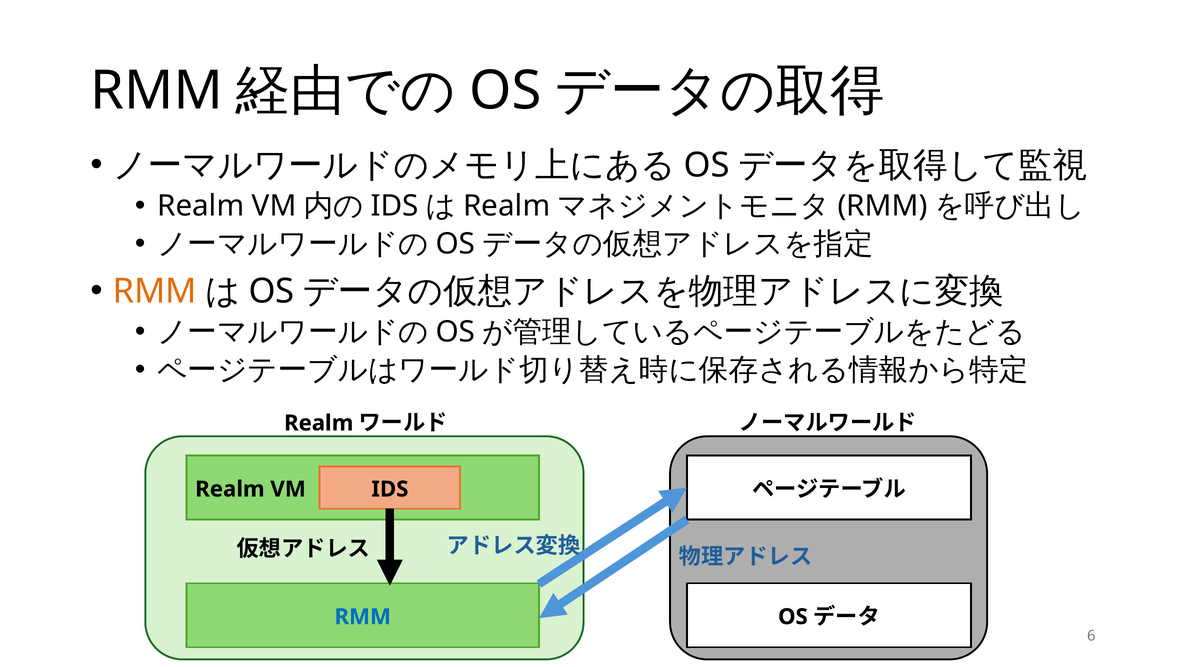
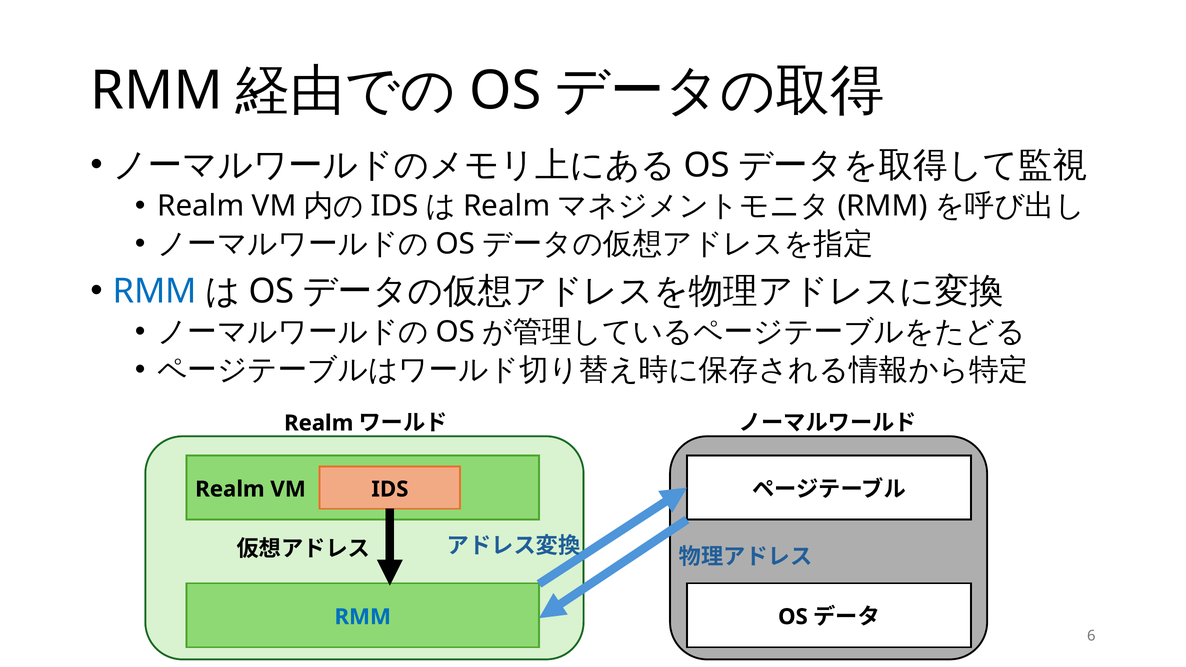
RMM colour: orange -> blue (155, 291)
